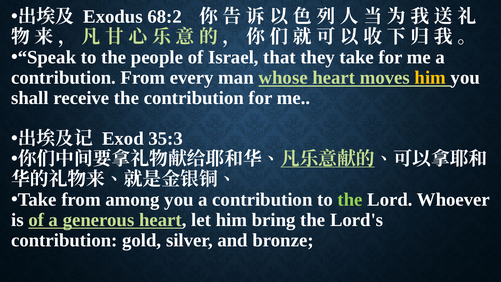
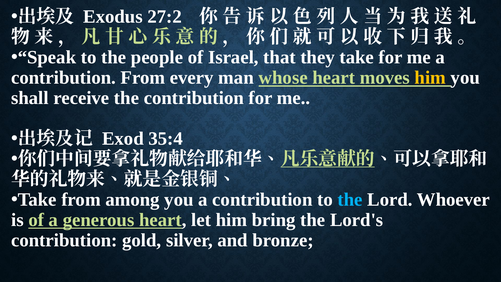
68:2: 68:2 -> 27:2 (165, 17)
35:3: 35:3 -> 35:4 (166, 139)
the colour: light green -> light blue (350, 199)
